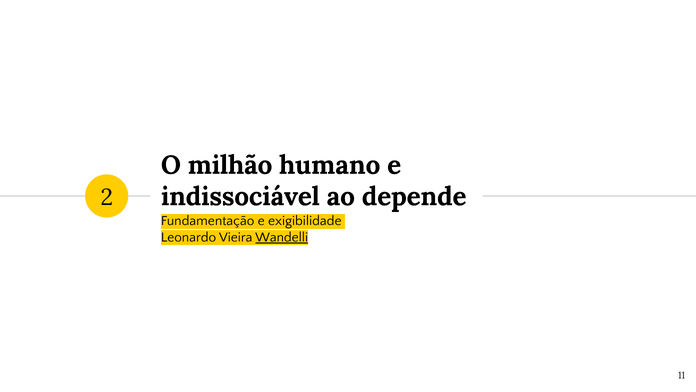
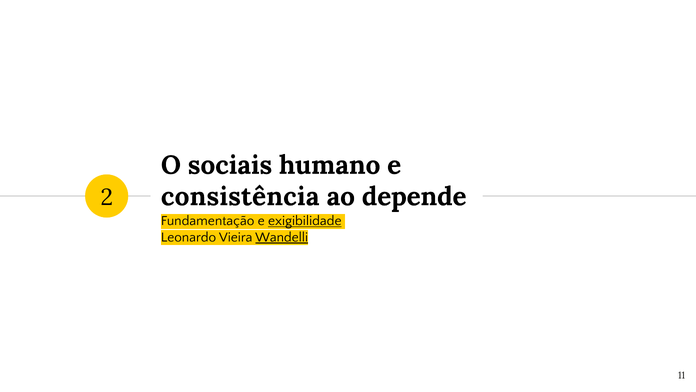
milhão: milhão -> sociais (230, 165)
indissociável: indissociável -> consistência (240, 196)
exigibilidade underline: none -> present (305, 221)
